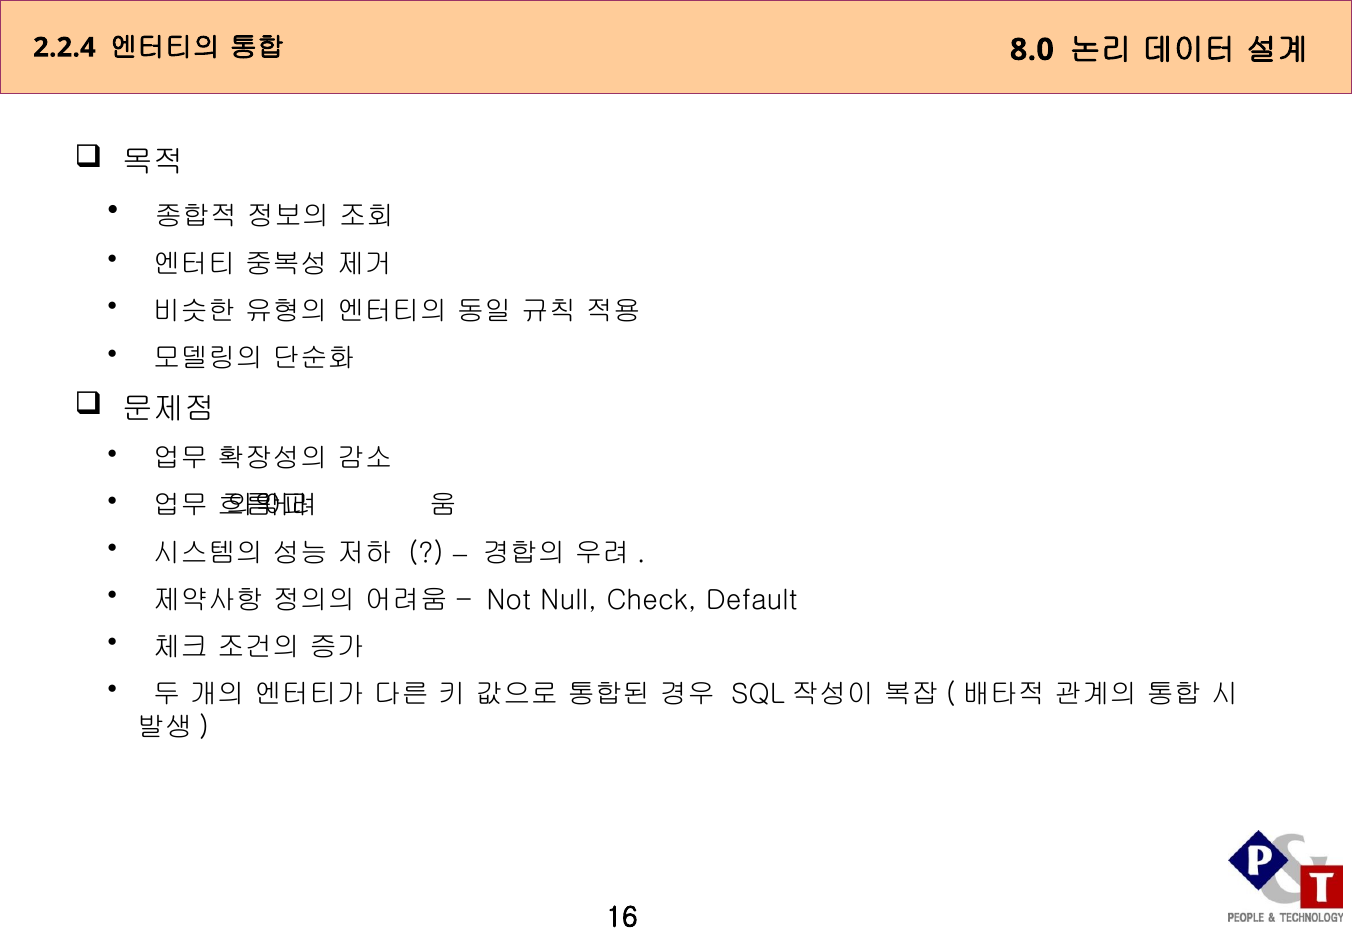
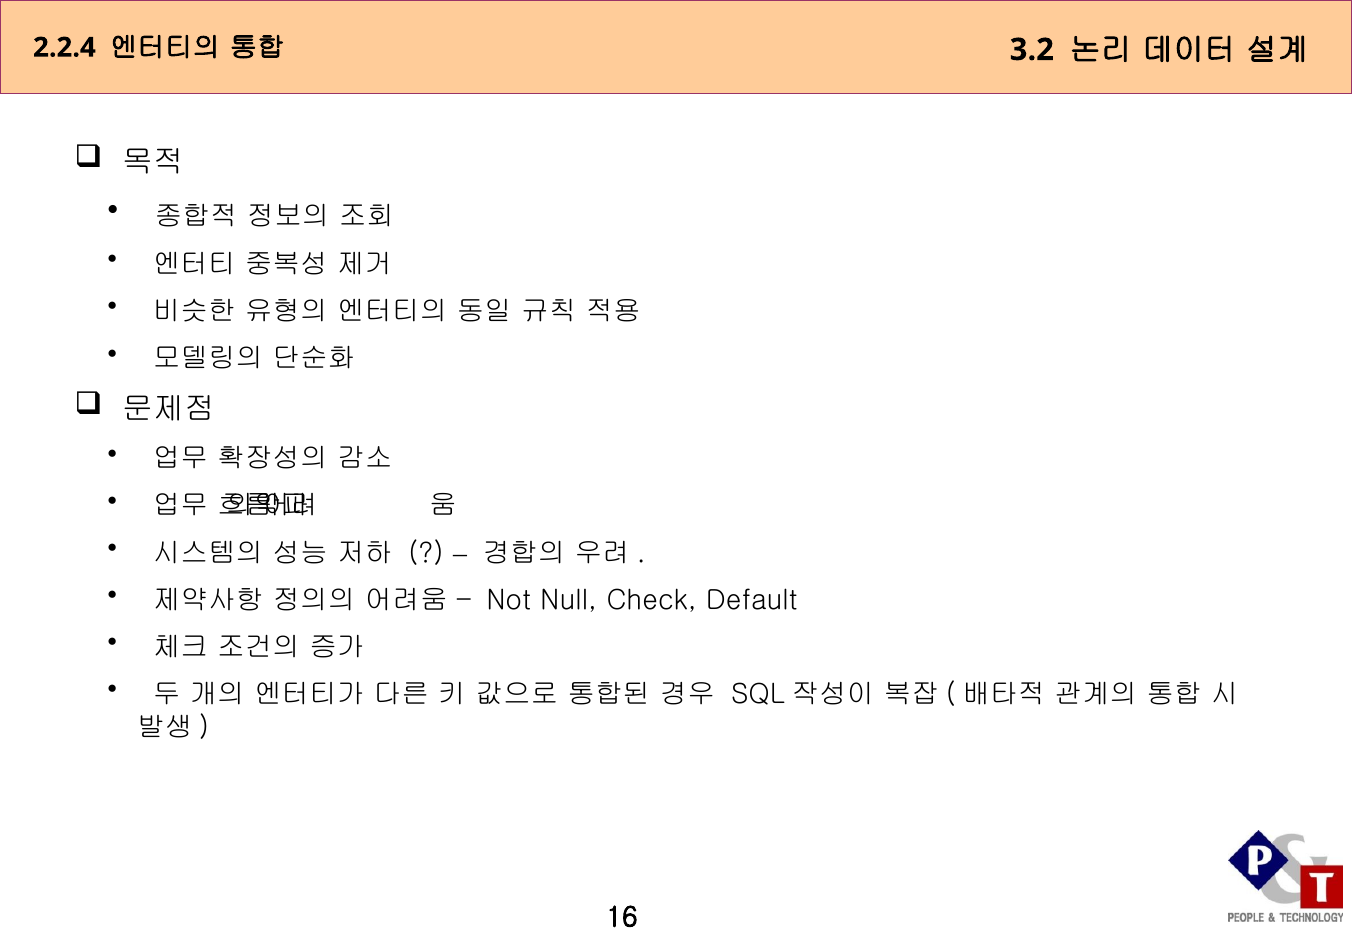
8.0: 8.0 -> 3.2 (1032, 50)
